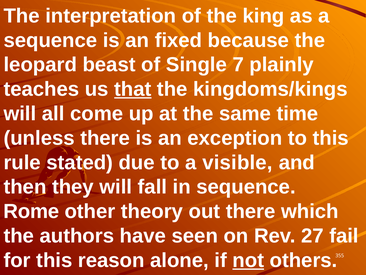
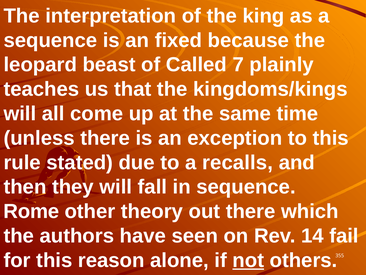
Single: Single -> Called (196, 65)
that underline: present -> none (133, 89)
visible: visible -> recalls (238, 162)
27: 27 -> 14 (312, 235)
